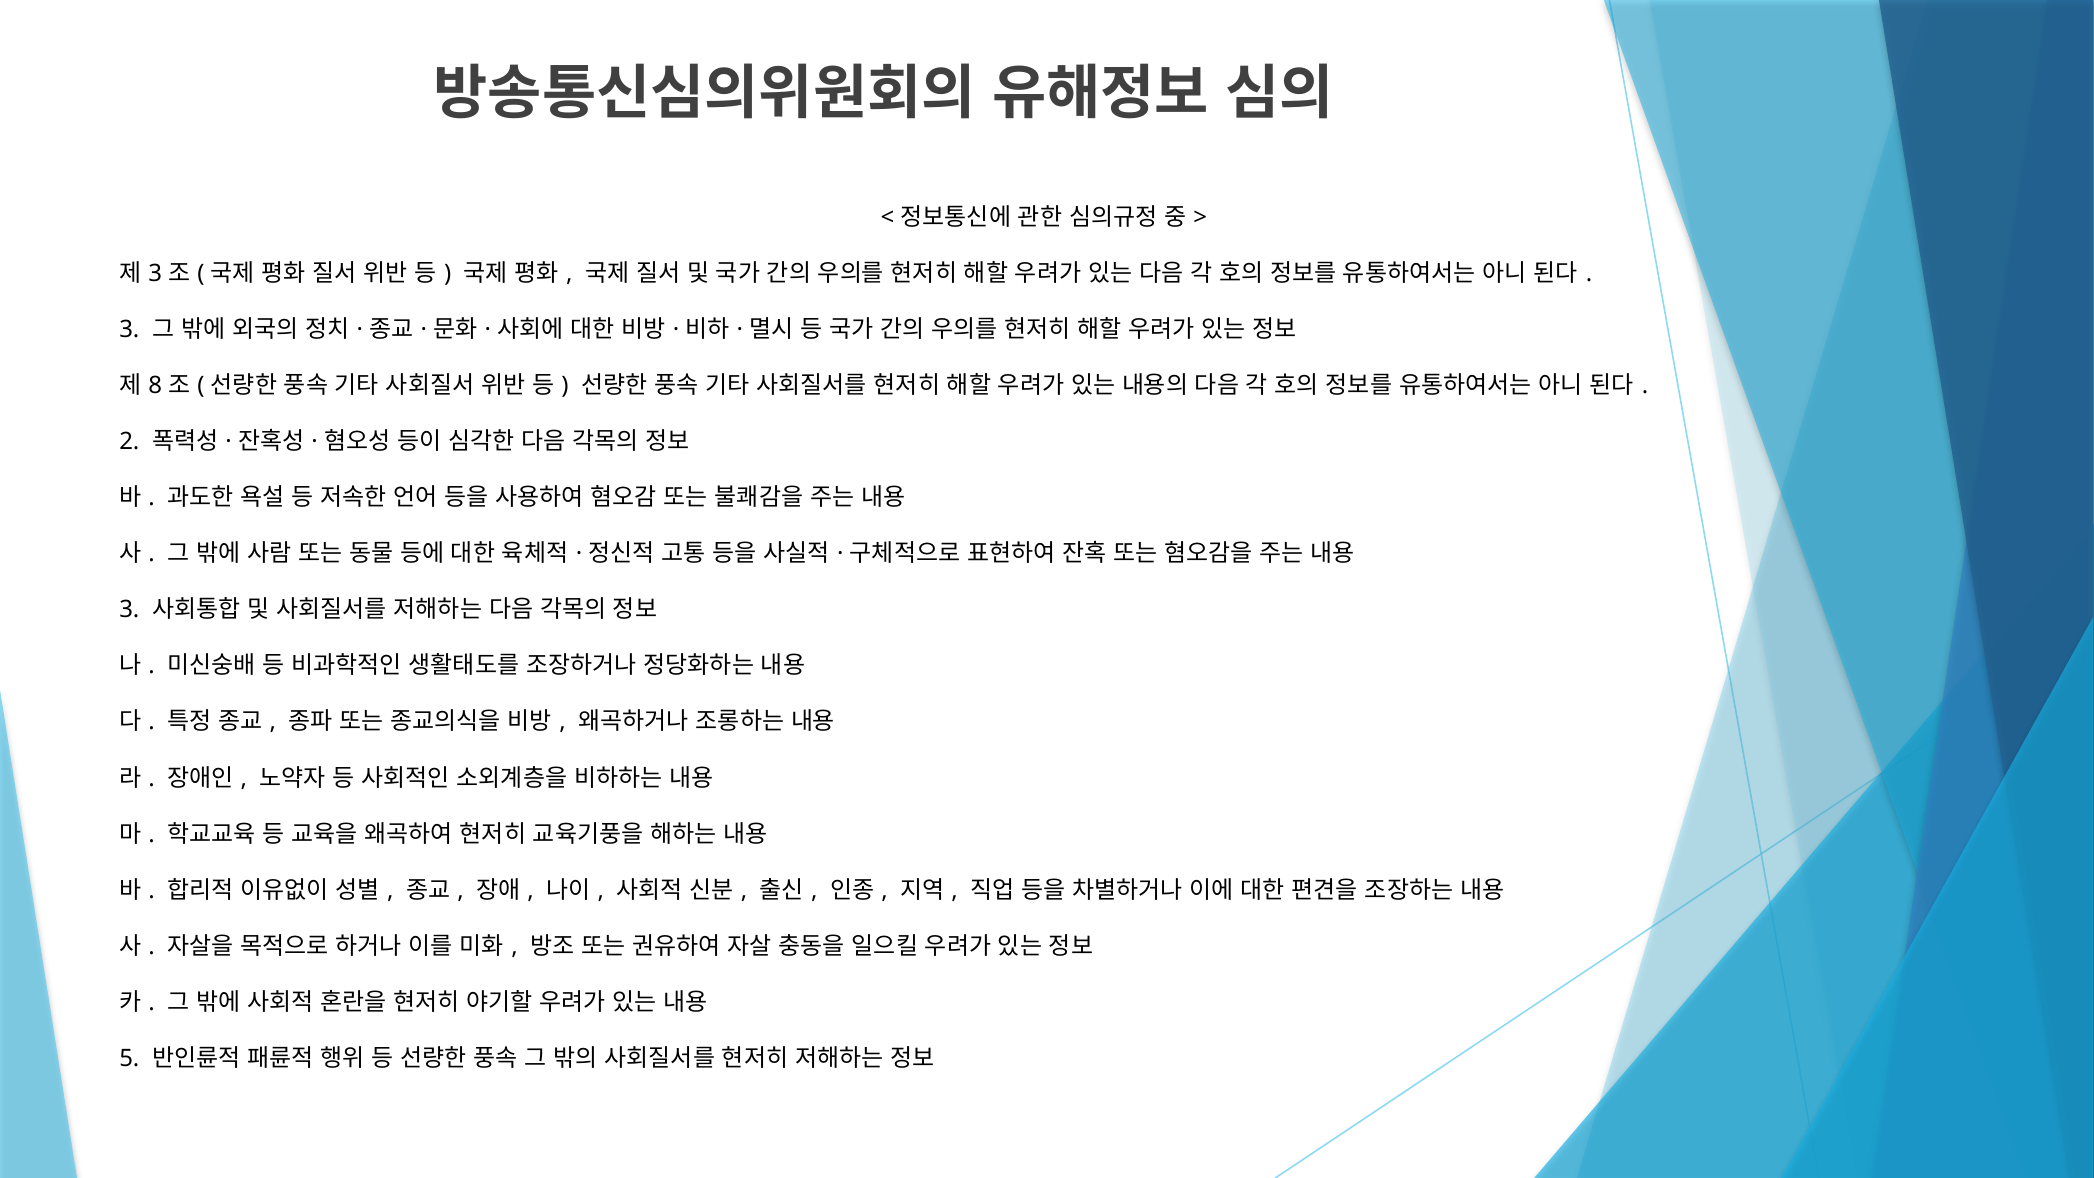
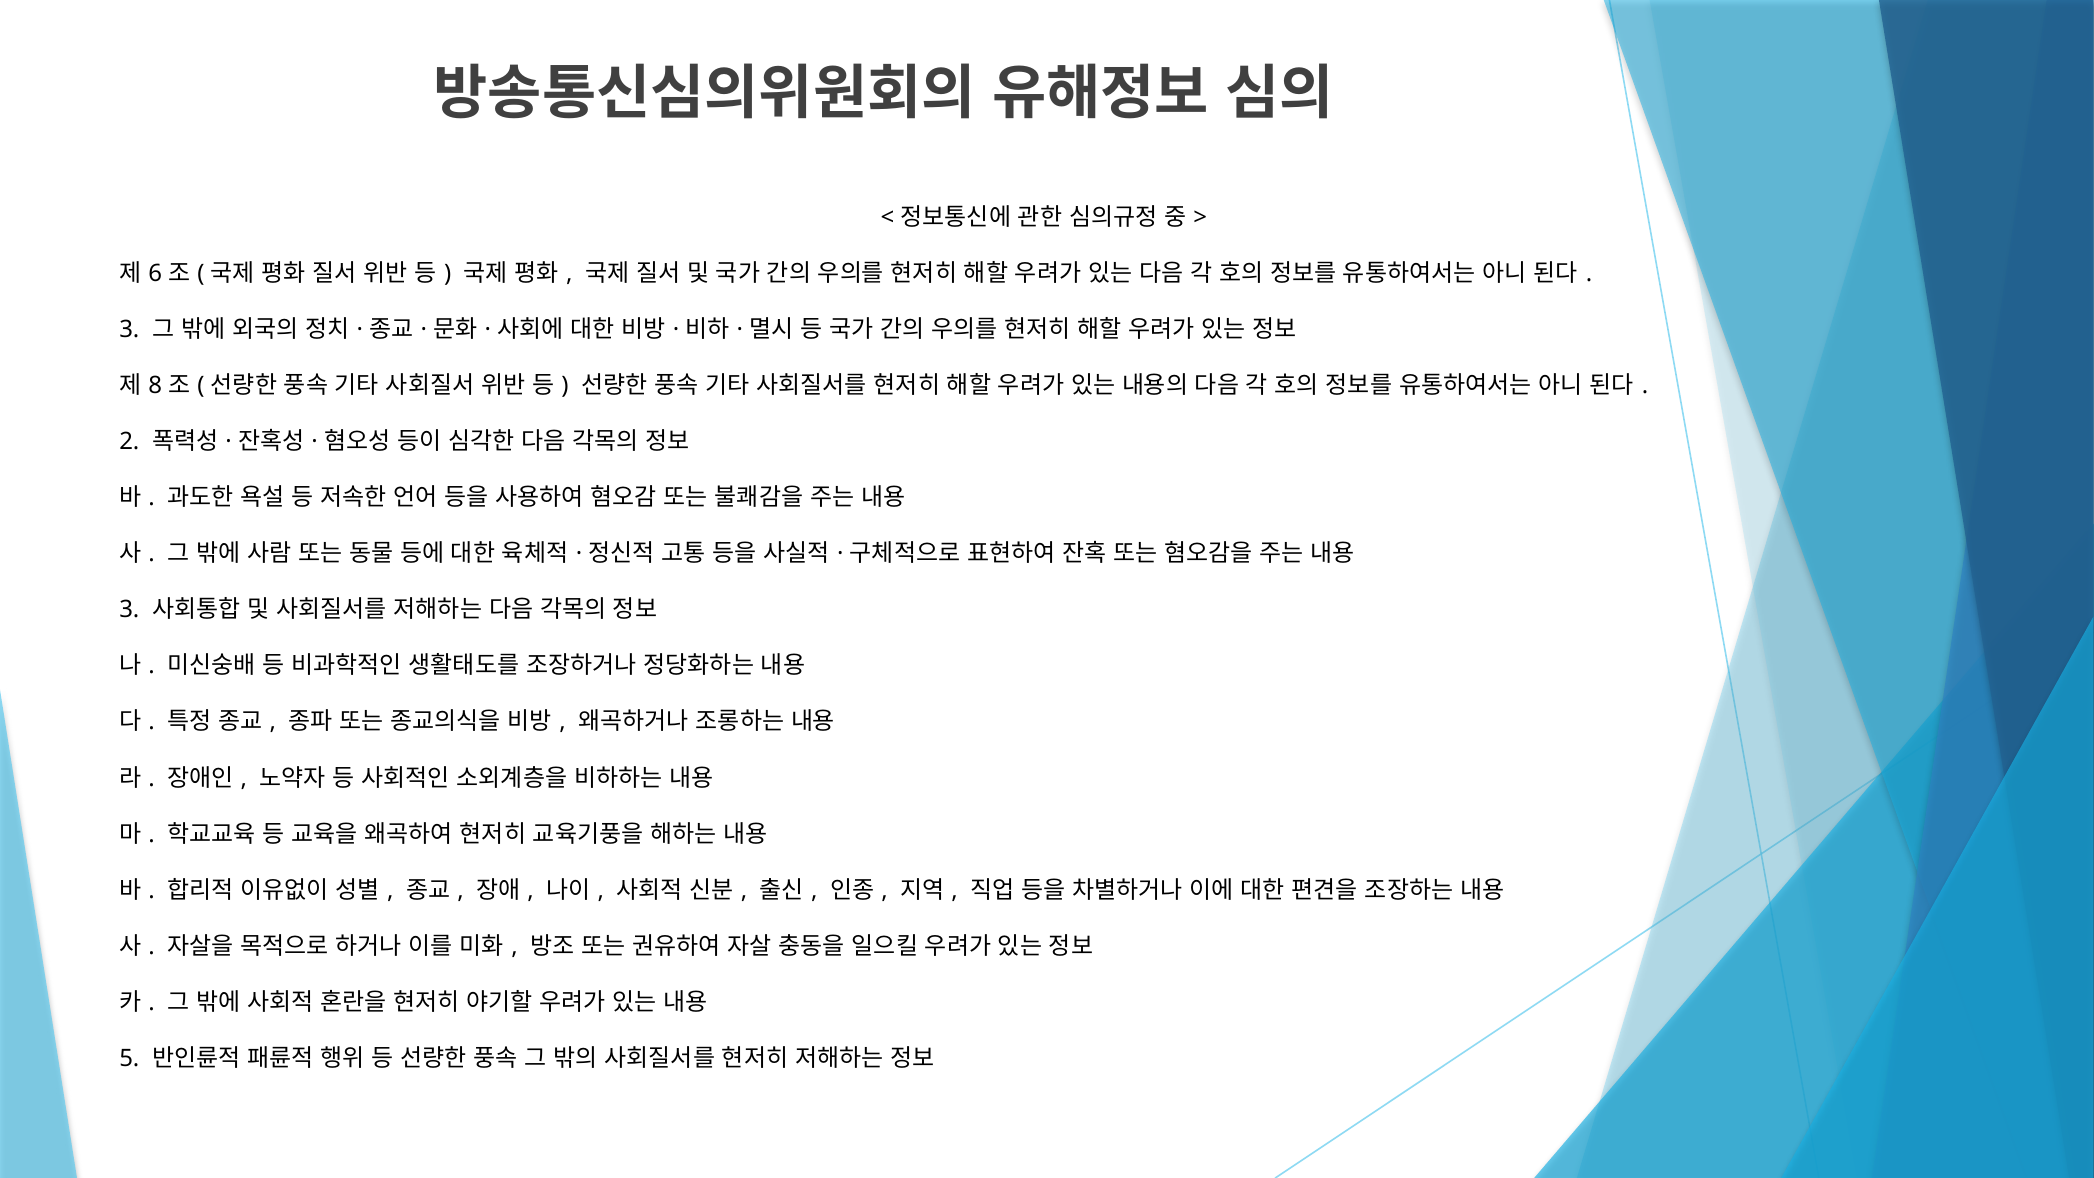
3: 3 -> 6 (155, 273)
